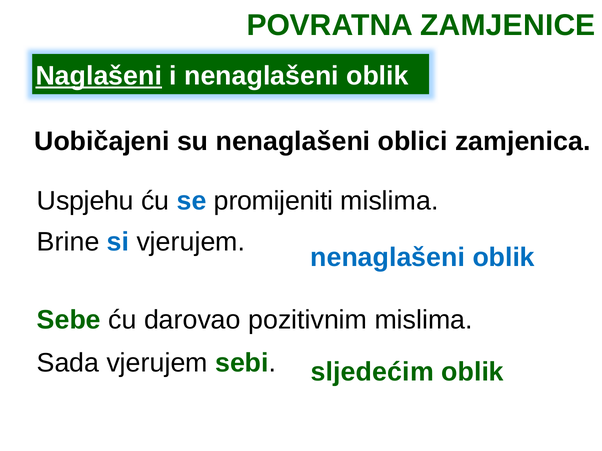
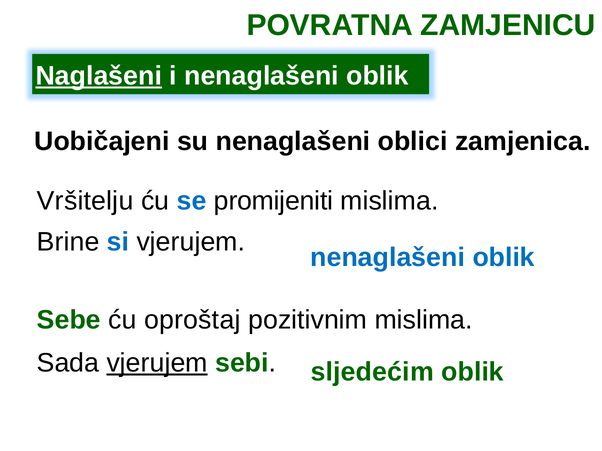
ZAMJENICE: ZAMJENICE -> ZAMJENICU (508, 25)
Uspjehu: Uspjehu -> Vršitelju (85, 201)
darovao: darovao -> oproštaj (192, 320)
vjerujem underline: none -> present (157, 363)
